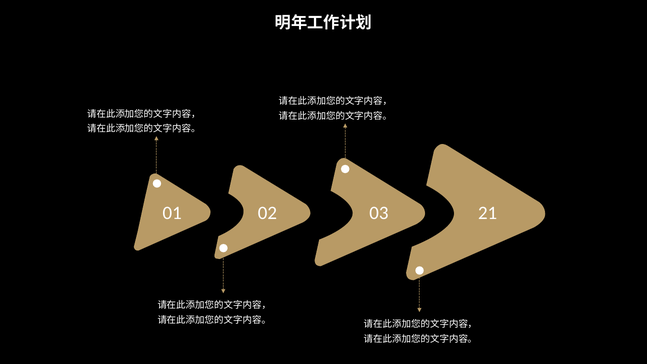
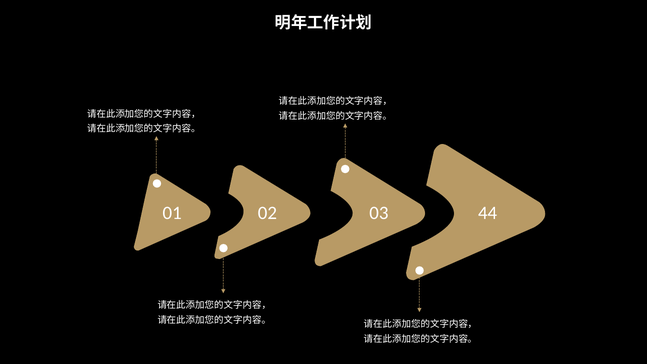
21: 21 -> 44 (488, 213)
